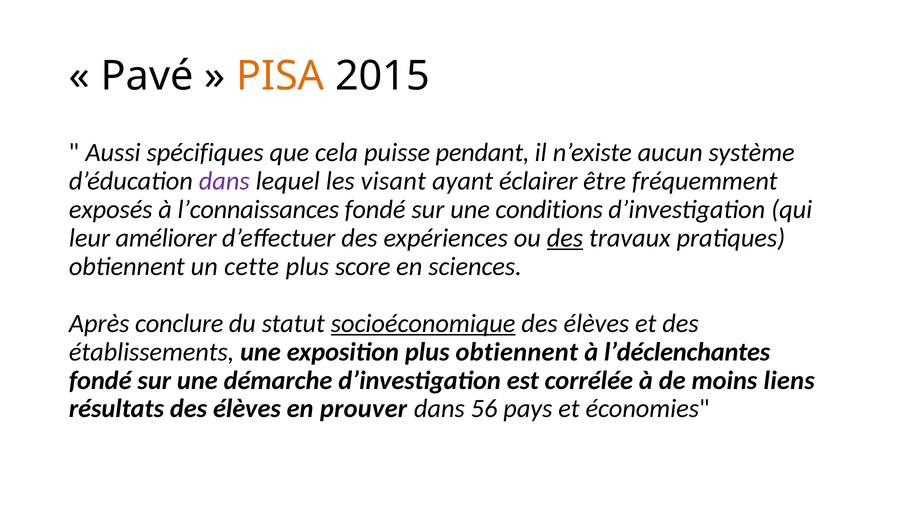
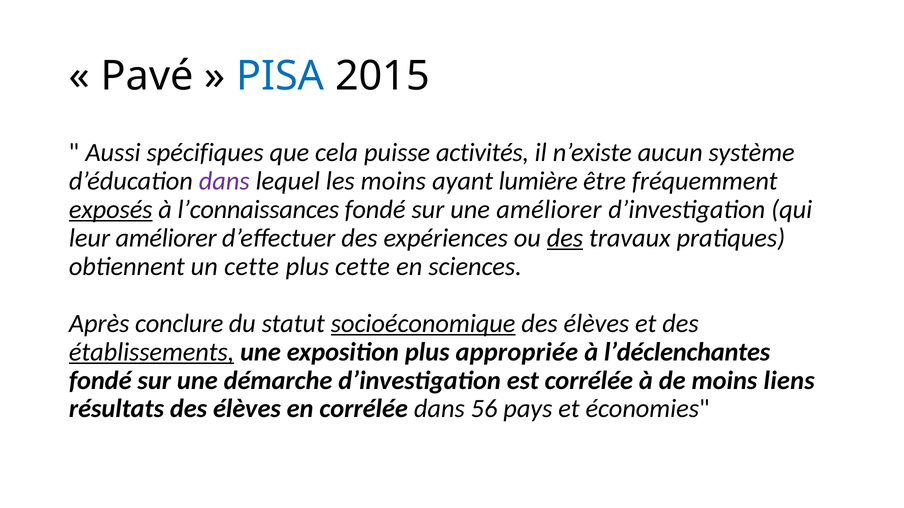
PISA colour: orange -> blue (280, 76)
pendant: pendant -> activités (483, 153)
les visant: visant -> moins (393, 181)
éclairer: éclairer -> lumière (538, 181)
exposés underline: none -> present (111, 210)
une conditions: conditions -> améliorer (549, 210)
plus score: score -> cette (363, 267)
établissements underline: none -> present (152, 352)
plus obtiennent: obtiennent -> appropriée (517, 352)
en prouver: prouver -> corrélée (364, 409)
